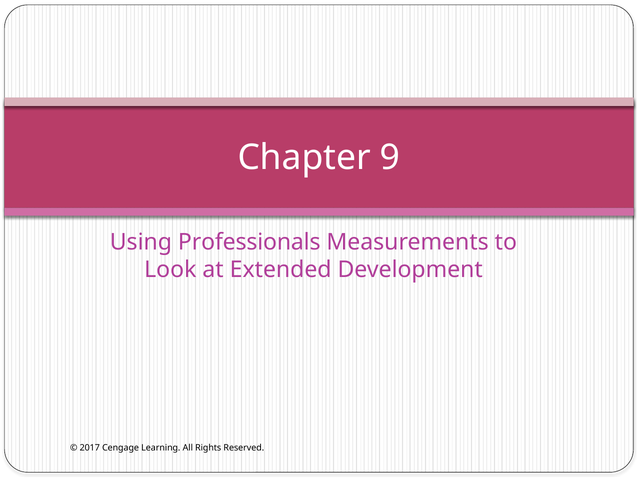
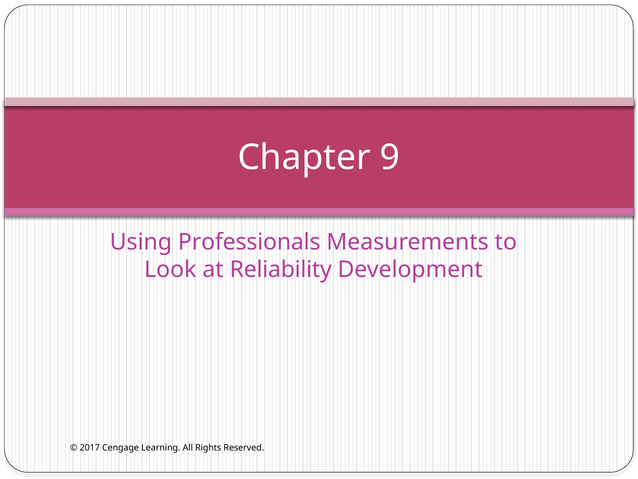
Extended: Extended -> Reliability (281, 270)
